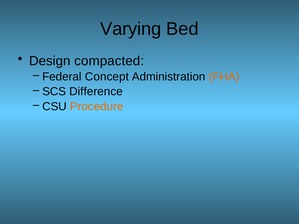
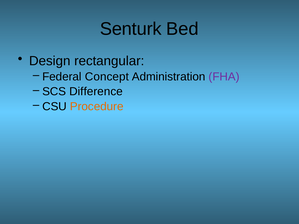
Varying: Varying -> Senturk (131, 29)
compacted: compacted -> rectangular (109, 61)
FHA colour: orange -> purple (224, 77)
